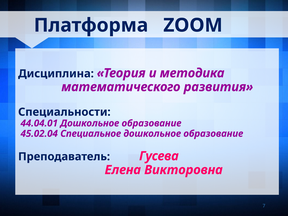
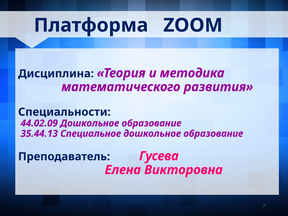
44.04.01: 44.04.01 -> 44.02.09 (39, 123)
45.02.04: 45.02.04 -> 35.44.13 (39, 134)
